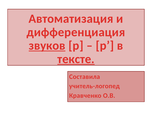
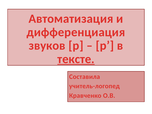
звуков underline: present -> none (47, 46)
